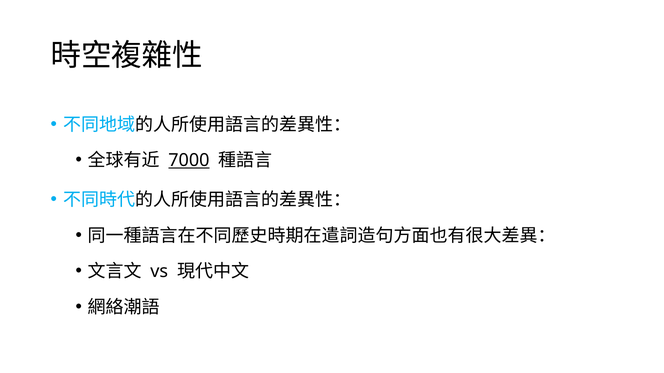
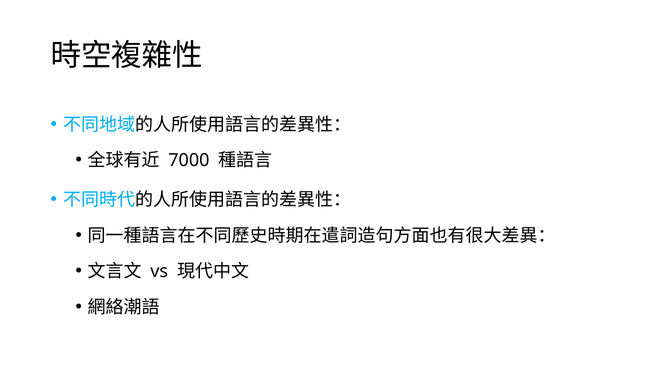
7000 underline: present -> none (189, 161)
